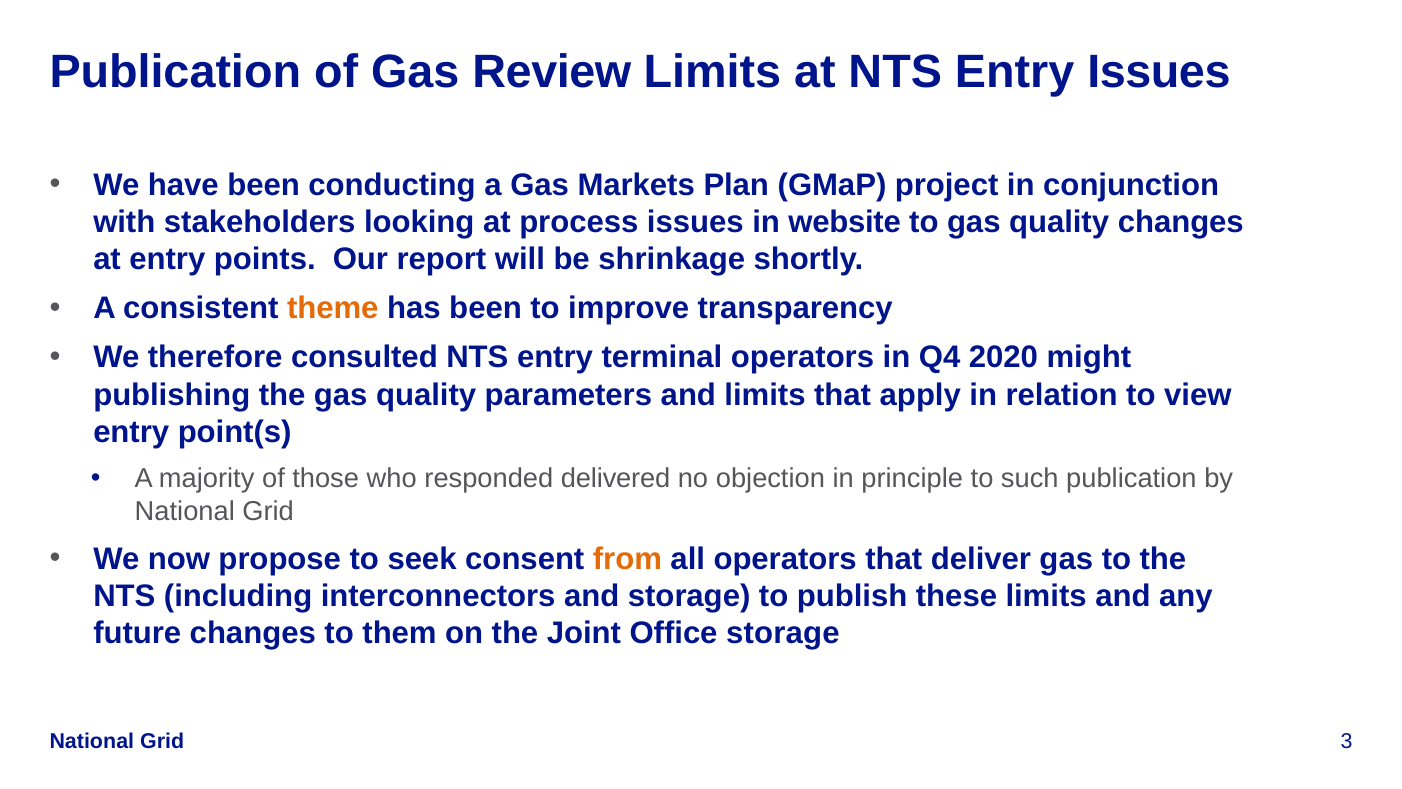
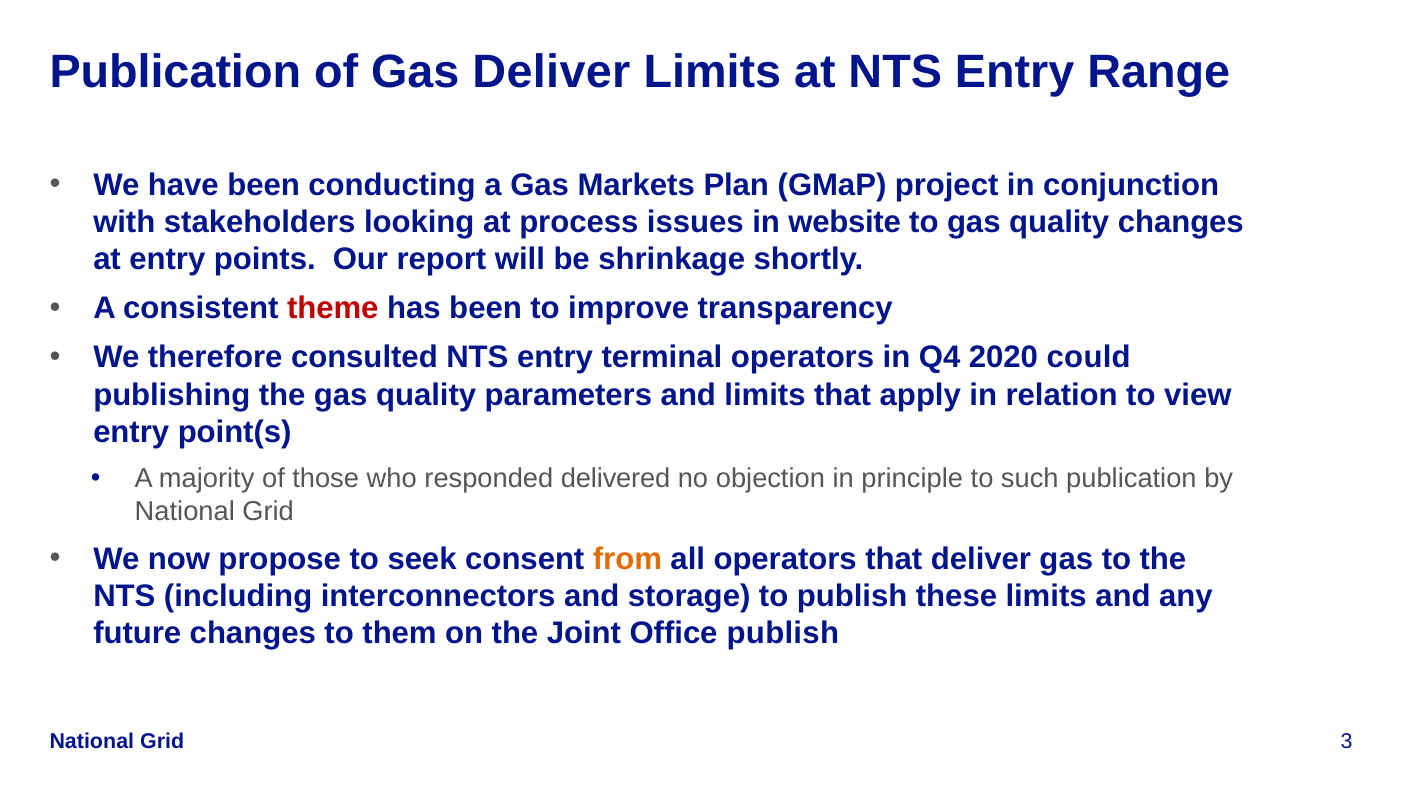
Gas Review: Review -> Deliver (551, 72)
Entry Issues: Issues -> Range (1159, 72)
theme colour: orange -> red (333, 308)
might: might -> could (1089, 358)
Office storage: storage -> publish (783, 633)
